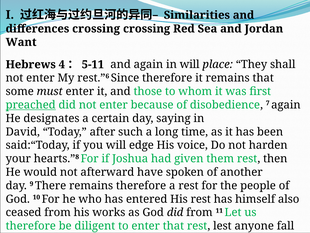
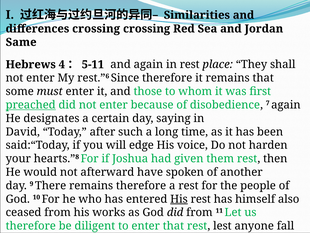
Want: Want -> Same (21, 42)
in will: will -> rest (190, 64)
His underline: none -> present (179, 199)
